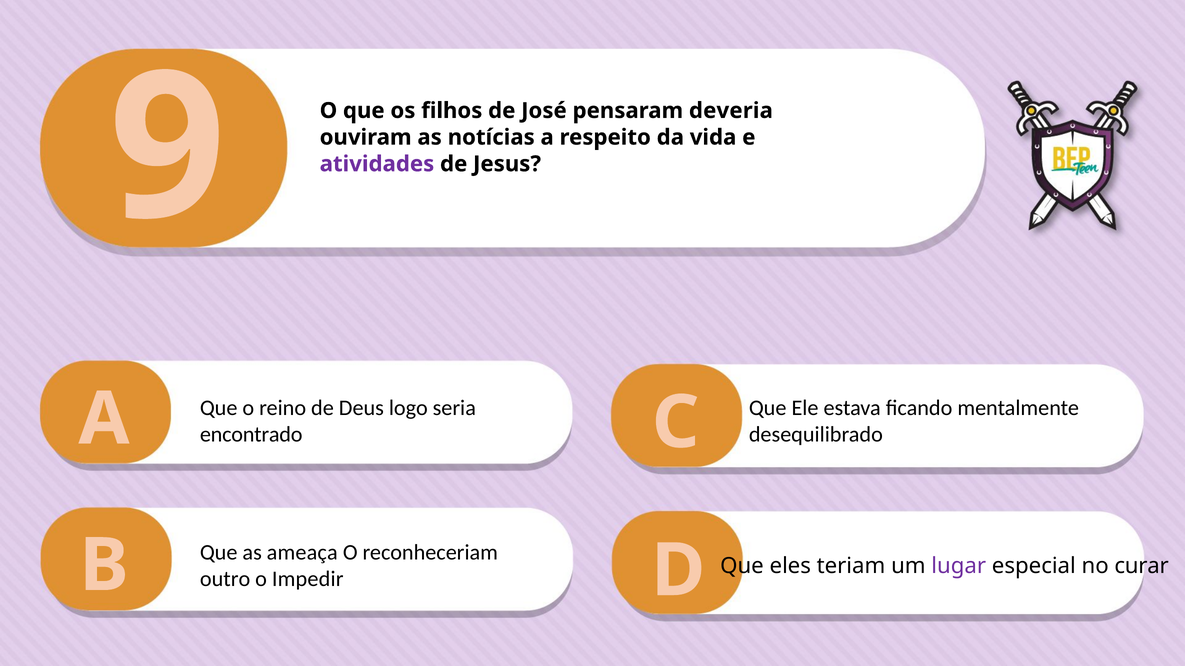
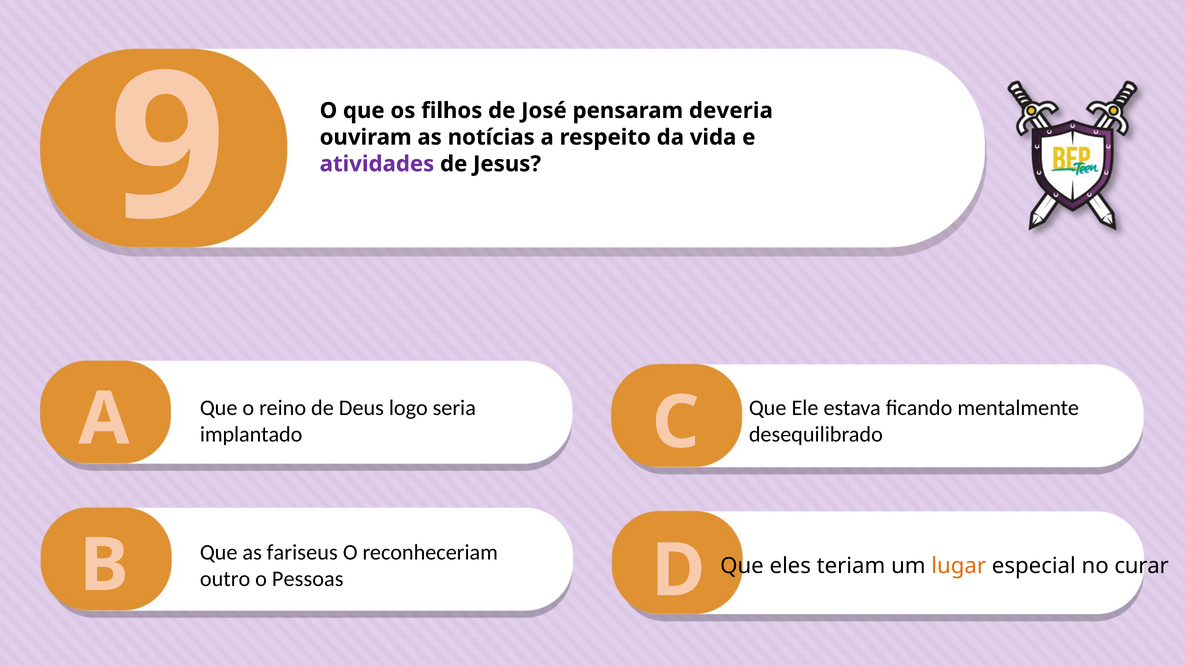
encontrado: encontrado -> implantado (251, 435)
ameaça: ameaça -> fariseus (302, 553)
lugar colour: purple -> orange (959, 566)
Impedir: Impedir -> Pessoas (308, 579)
